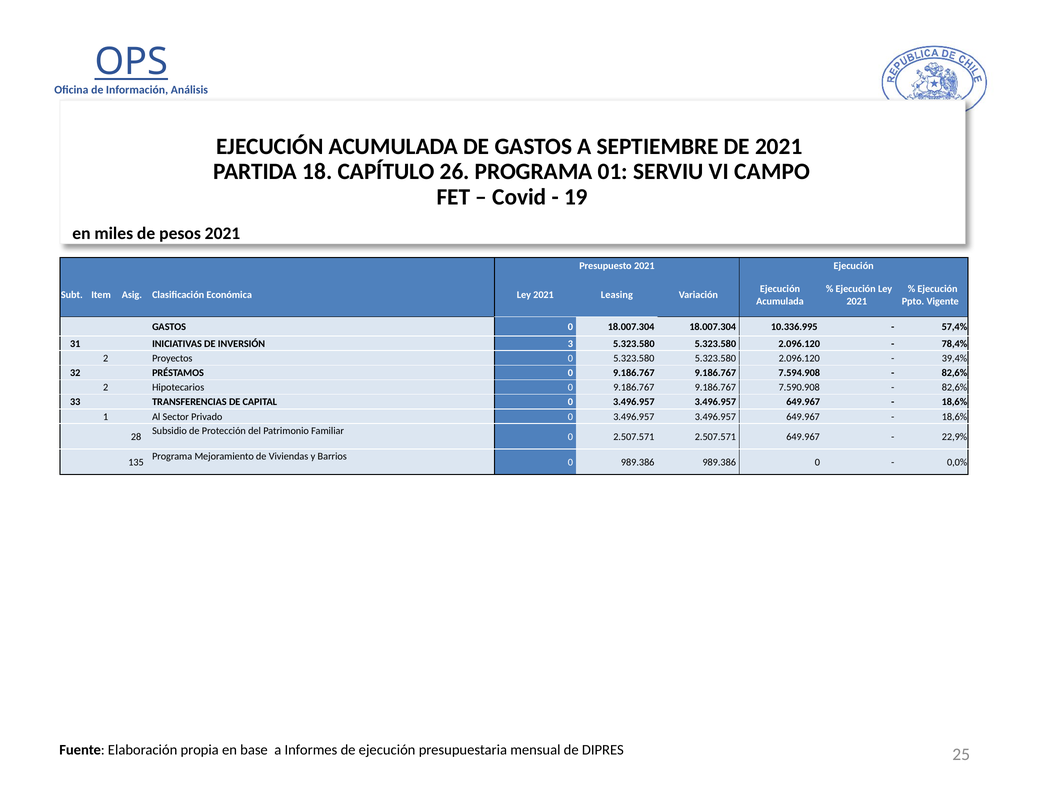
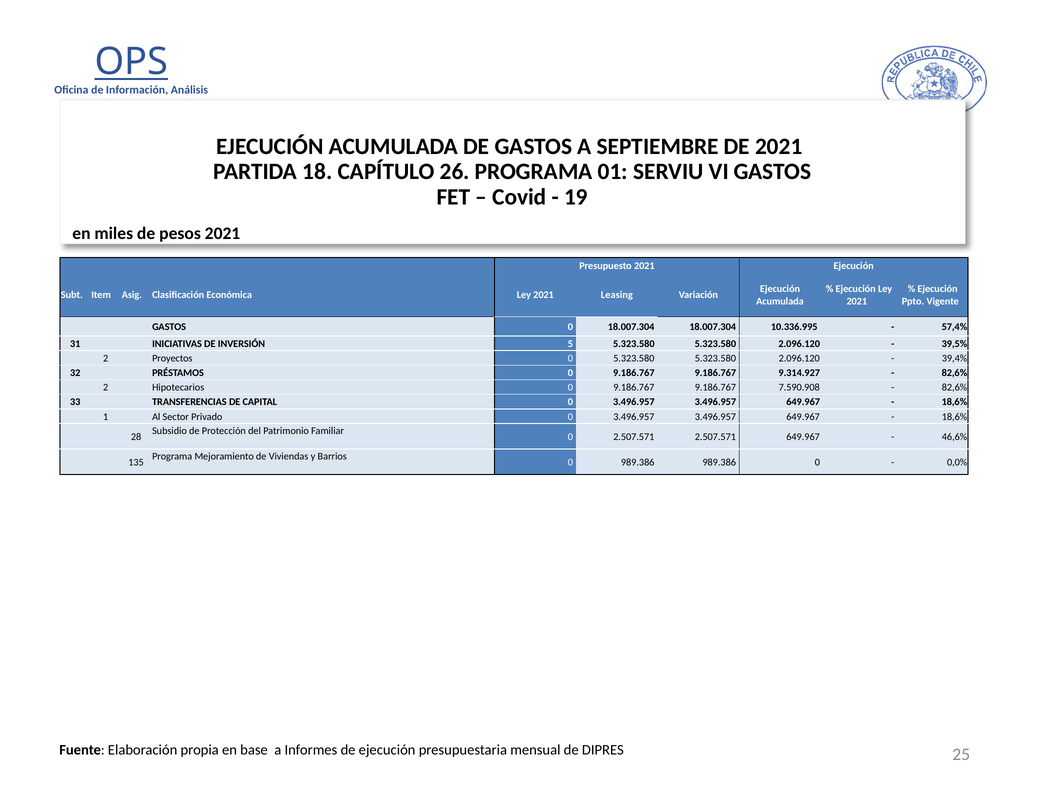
VI CAMPO: CAMPO -> GASTOS (772, 172)
3: 3 -> 5 (570, 344)
78,4%: 78,4% -> 39,5% (954, 344)
7.594.908: 7.594.908 -> 9.314.927 (799, 373)
22,9%: 22,9% -> 46,6% (954, 437)
